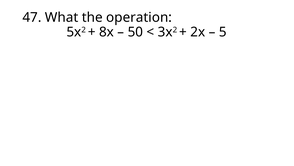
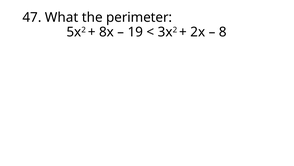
operation: operation -> perimeter (139, 17)
50: 50 -> 19 (135, 32)
5: 5 -> 8 (223, 32)
